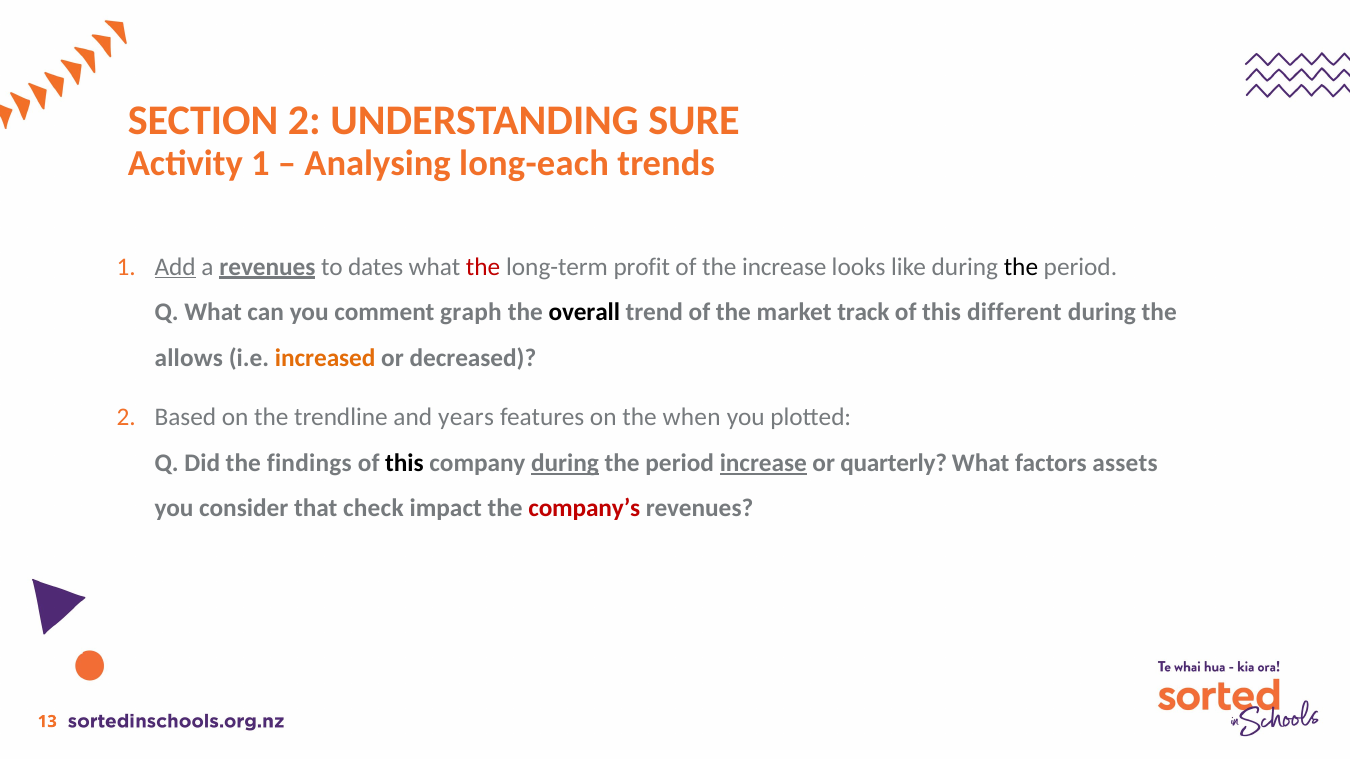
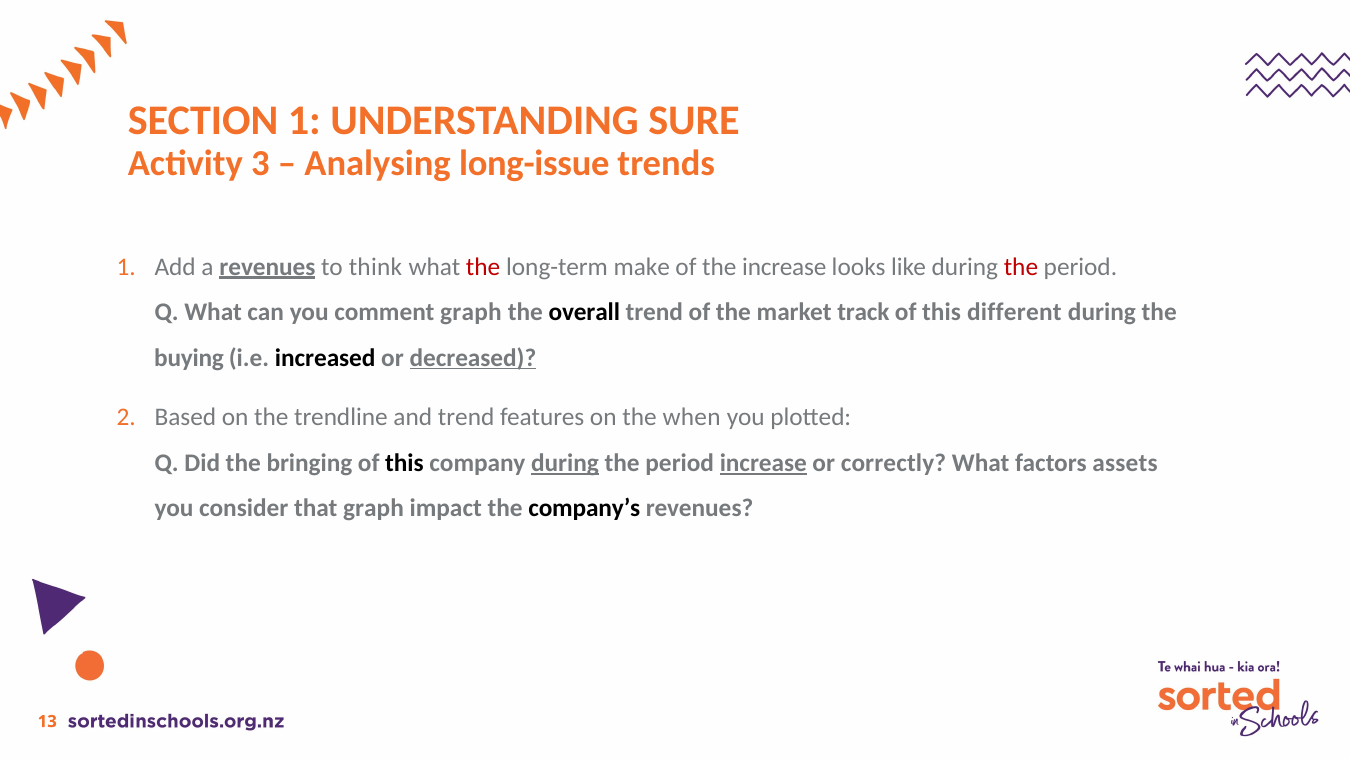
SECTION 2: 2 -> 1 (304, 121)
Activity 1: 1 -> 3 (260, 163)
long-each: long-each -> long-issue (534, 163)
Add underline: present -> none (175, 267)
dates: dates -> think (375, 267)
profit: profit -> make (642, 267)
the colour: black -> red (1021, 267)
allows: allows -> buying (189, 358)
increased colour: orange -> black (325, 358)
decreased underline: none -> present (473, 358)
and years: years -> trend (466, 418)
findings: findings -> bringing (309, 463)
quarterly: quarterly -> correctly (893, 463)
that check: check -> graph (373, 509)
company’s colour: red -> black (584, 509)
